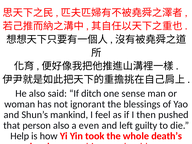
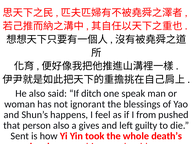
sense: sense -> speak (133, 93)
mankind: mankind -> happens (69, 115)
then: then -> from (146, 115)
even: even -> gives (89, 125)
Help: Help -> Sent (20, 136)
